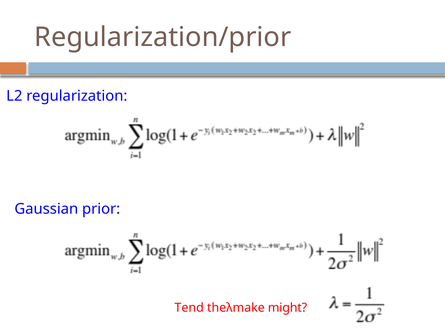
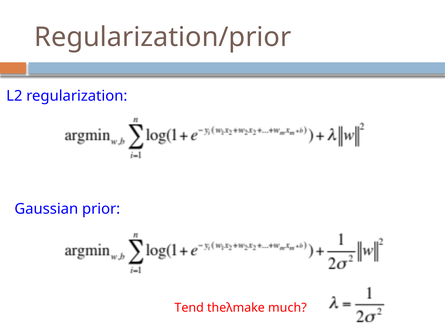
might: might -> much (287, 308)
